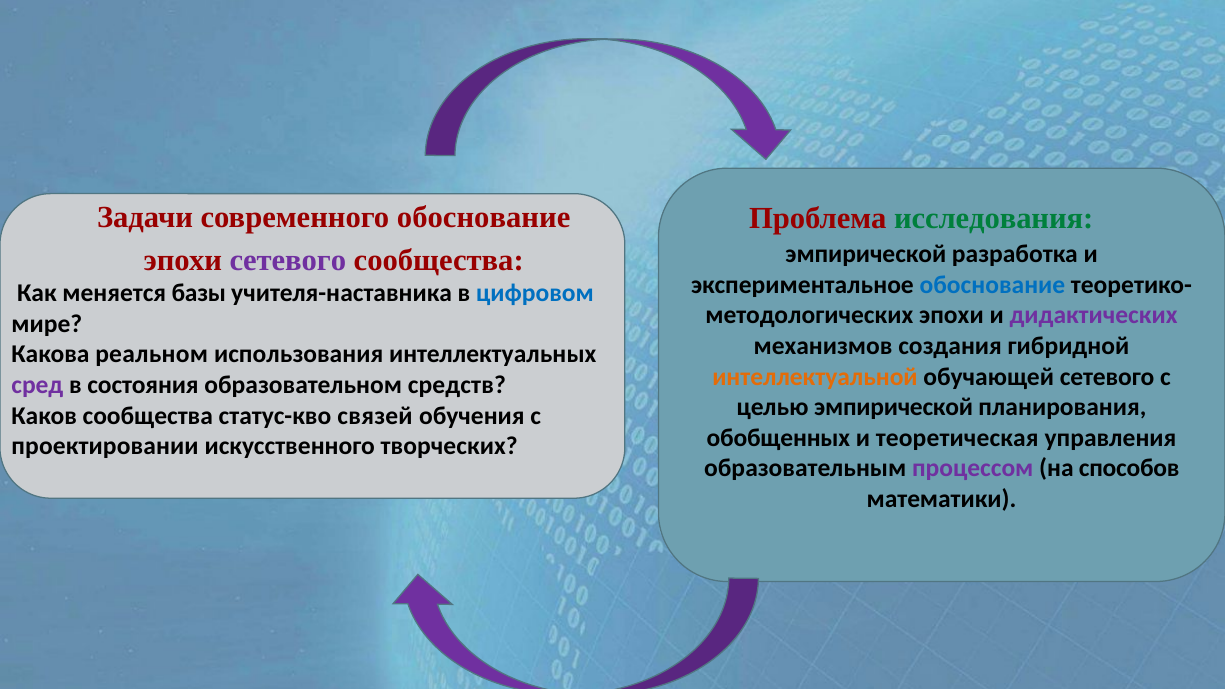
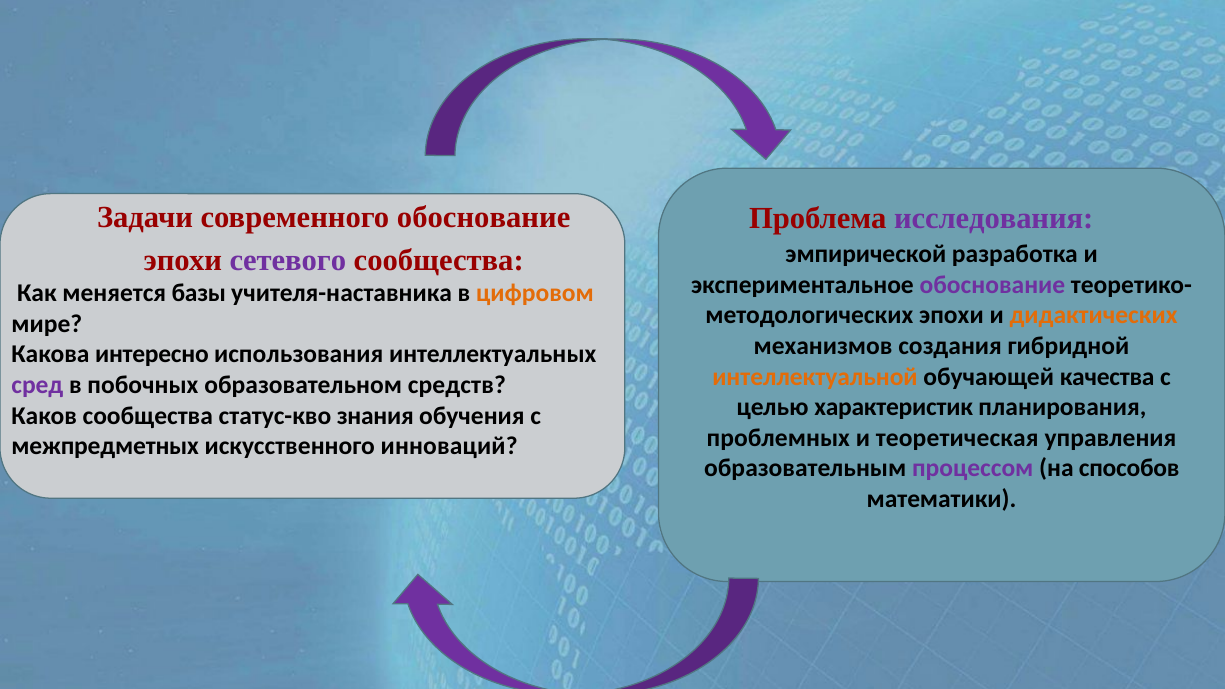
исследования colour: green -> purple (994, 219)
обоснование colour: blue -> purple (992, 285)
цифровом colour: blue -> orange (535, 293)
дидактических colour: purple -> orange (1094, 315)
реальном: реальном -> интересно (152, 355)
обучающей сетевого: сетевого -> качества (1107, 377)
состояния: состояния -> побочных (143, 385)
целью эмпирической: эмпирической -> характеристик (894, 407)
связей: связей -> знания (375, 416)
обобщенных: обобщенных -> проблемных (778, 438)
проектировании: проектировании -> межпредметных (105, 446)
творческих: творческих -> инноваций (449, 446)
